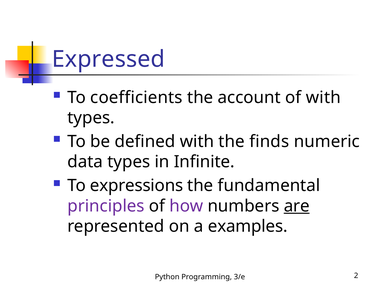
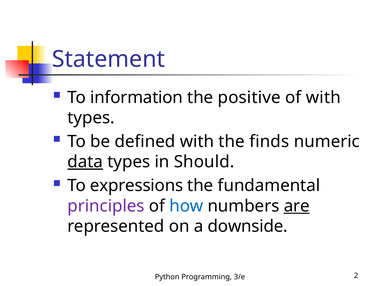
Expressed: Expressed -> Statement (108, 59)
coefficients: coefficients -> information (137, 97)
account: account -> positive (249, 97)
data underline: none -> present (85, 162)
Infinite: Infinite -> Should (204, 162)
how colour: purple -> blue (186, 206)
examples: examples -> downside (248, 226)
